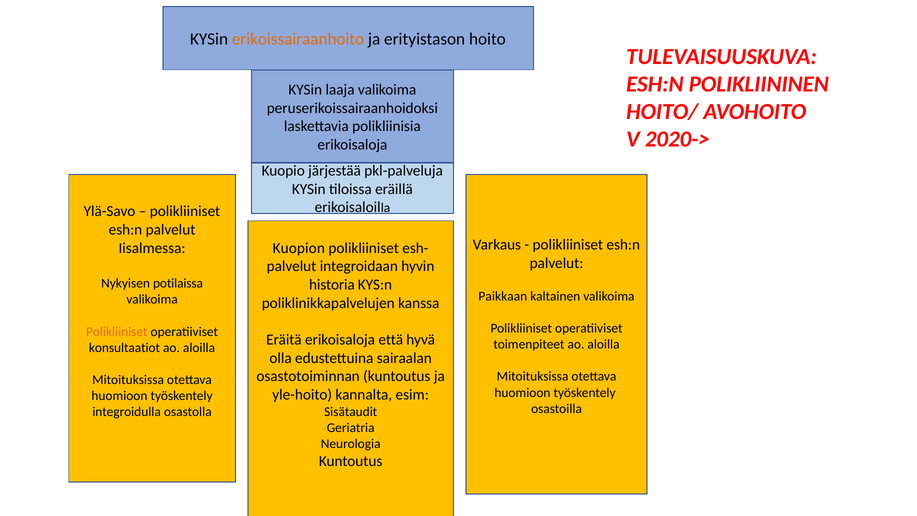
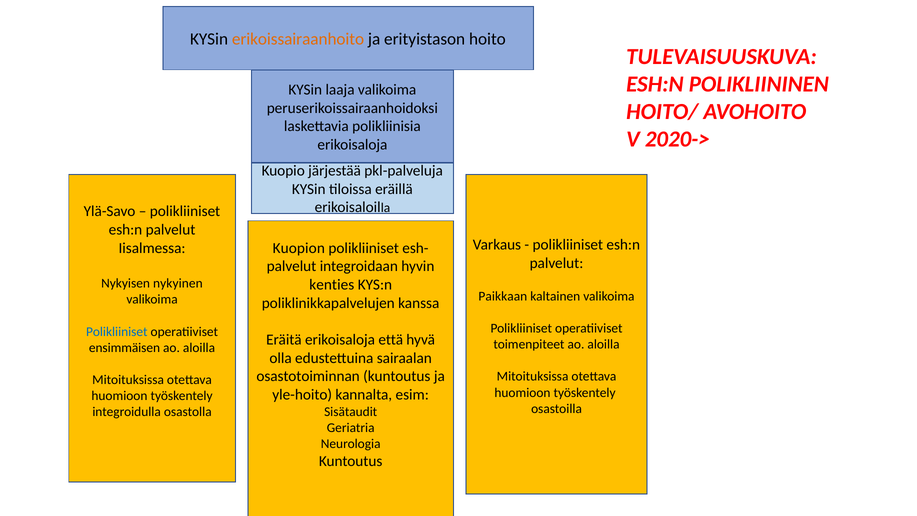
potilaissa: potilaissa -> nykyinen (178, 283)
historia: historia -> kenties (332, 285)
Polikliiniset colour: orange -> blue (117, 331)
konsultaatiot: konsultaatiot -> ensimmäisen (124, 348)
